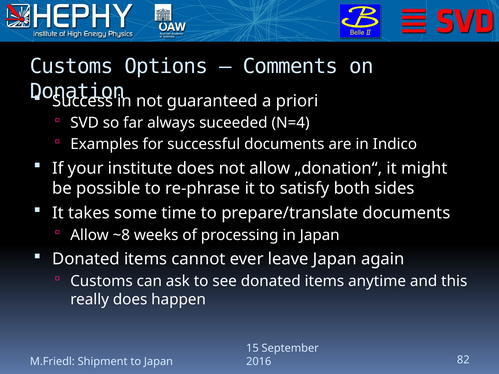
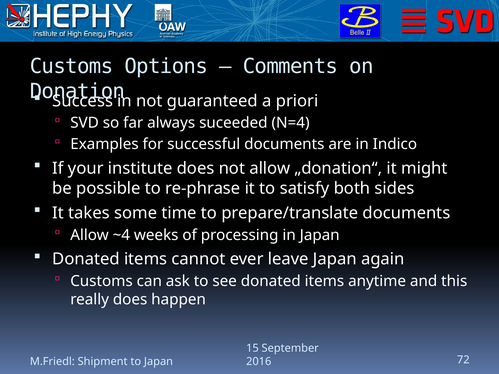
~8: ~8 -> ~4 (121, 235)
82: 82 -> 72 (463, 360)
